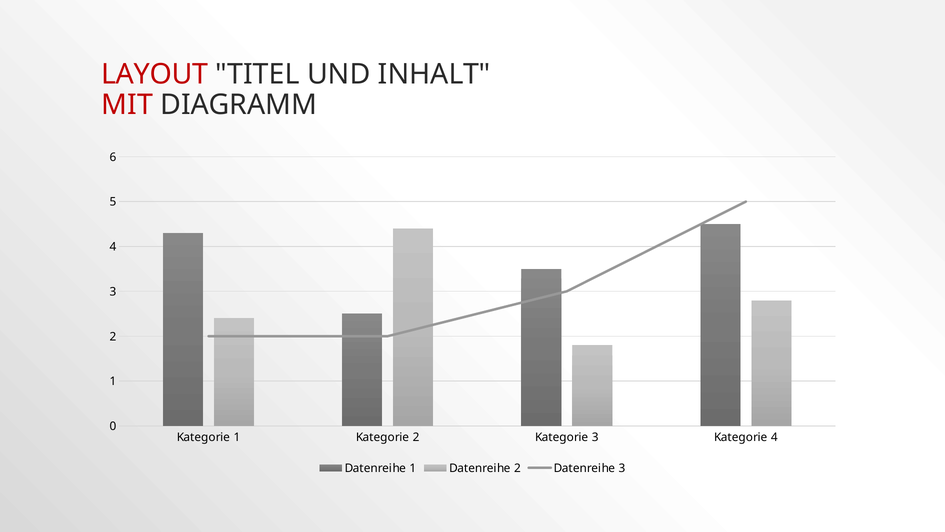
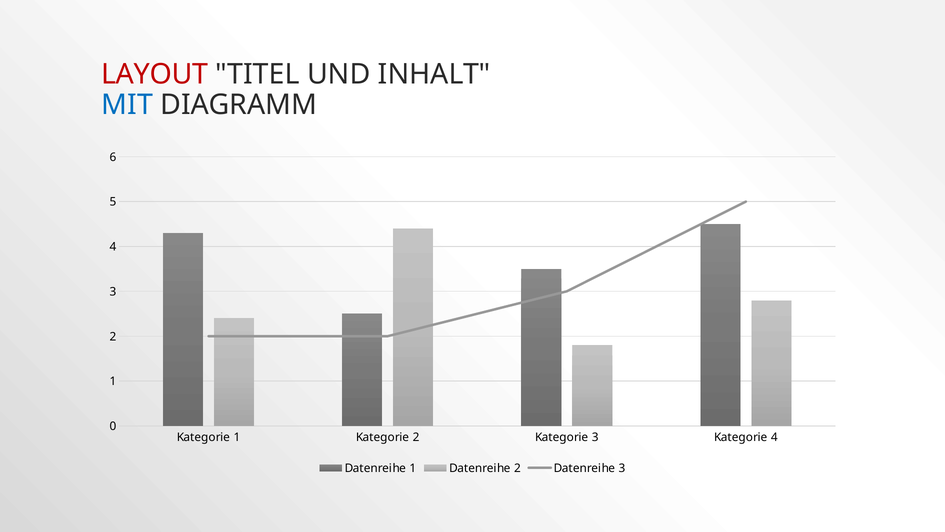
MIT colour: red -> blue (127, 105)
